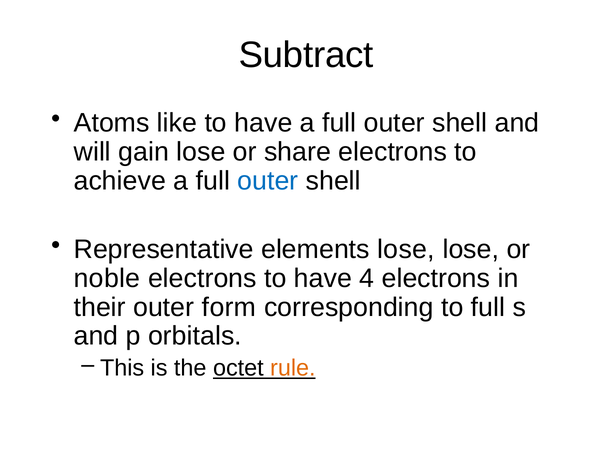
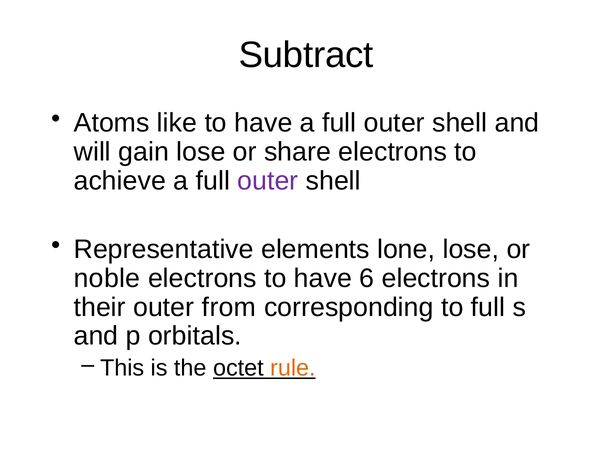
outer colour: blue -> purple (268, 180)
elements lose: lose -> lone (406, 249)
4: 4 -> 6 (367, 278)
form: form -> from (229, 307)
